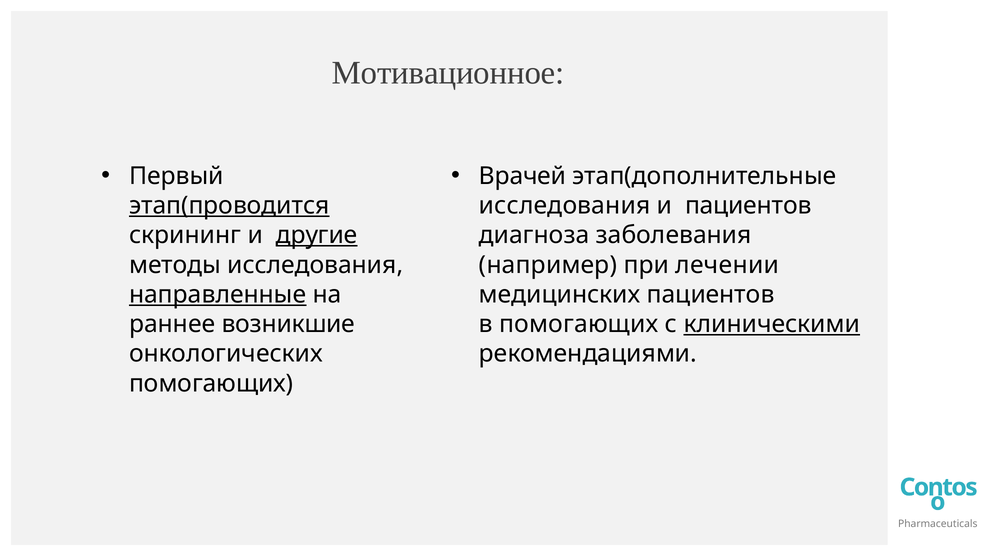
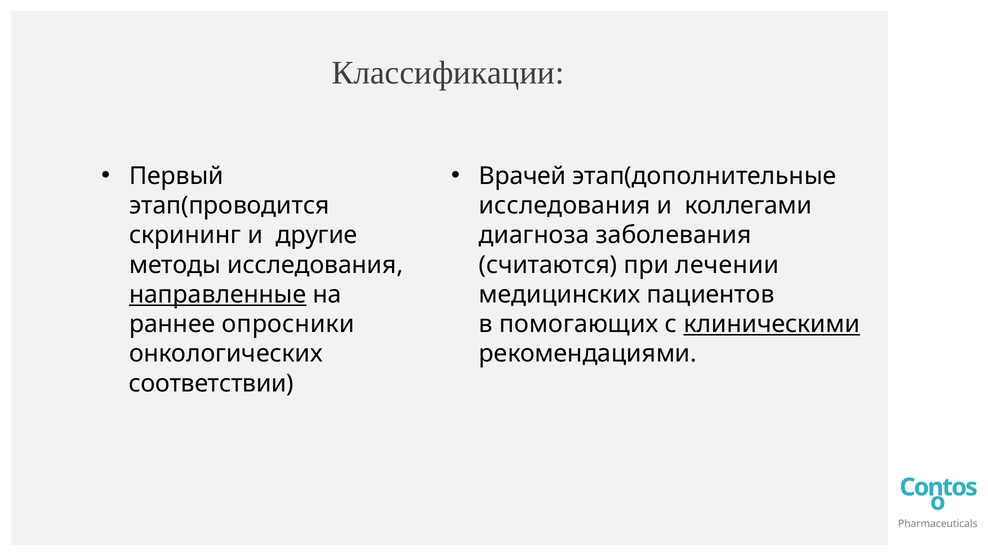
Мотивационное: Мотивационное -> Классификации (448, 73)
этап(проводится underline: present -> none (229, 205)
и пациентов: пациентов -> коллегами (748, 205)
другие underline: present -> none (317, 235)
например: например -> считаются (548, 265)
возникшие: возникшие -> опросники (288, 324)
помогающих: помогающих -> соответствии (211, 383)
